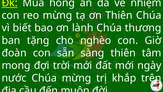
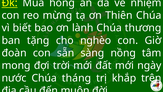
sàng thiên: thiên -> nồng (123, 53)
Chúa mừng: mừng -> tháng (76, 78)
